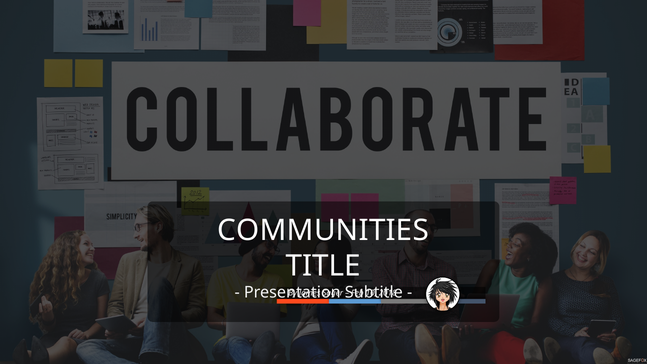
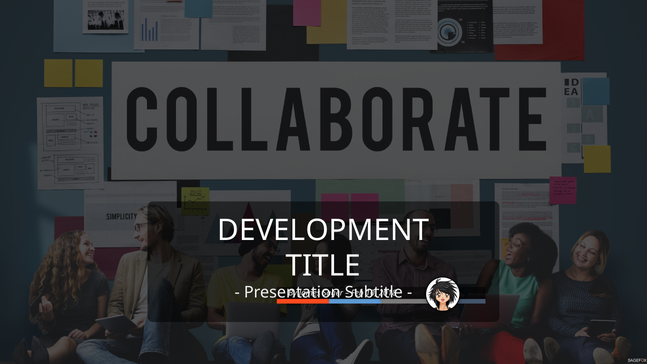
COMMUNITIES: COMMUNITIES -> DEVELOPMENT (323, 230)
